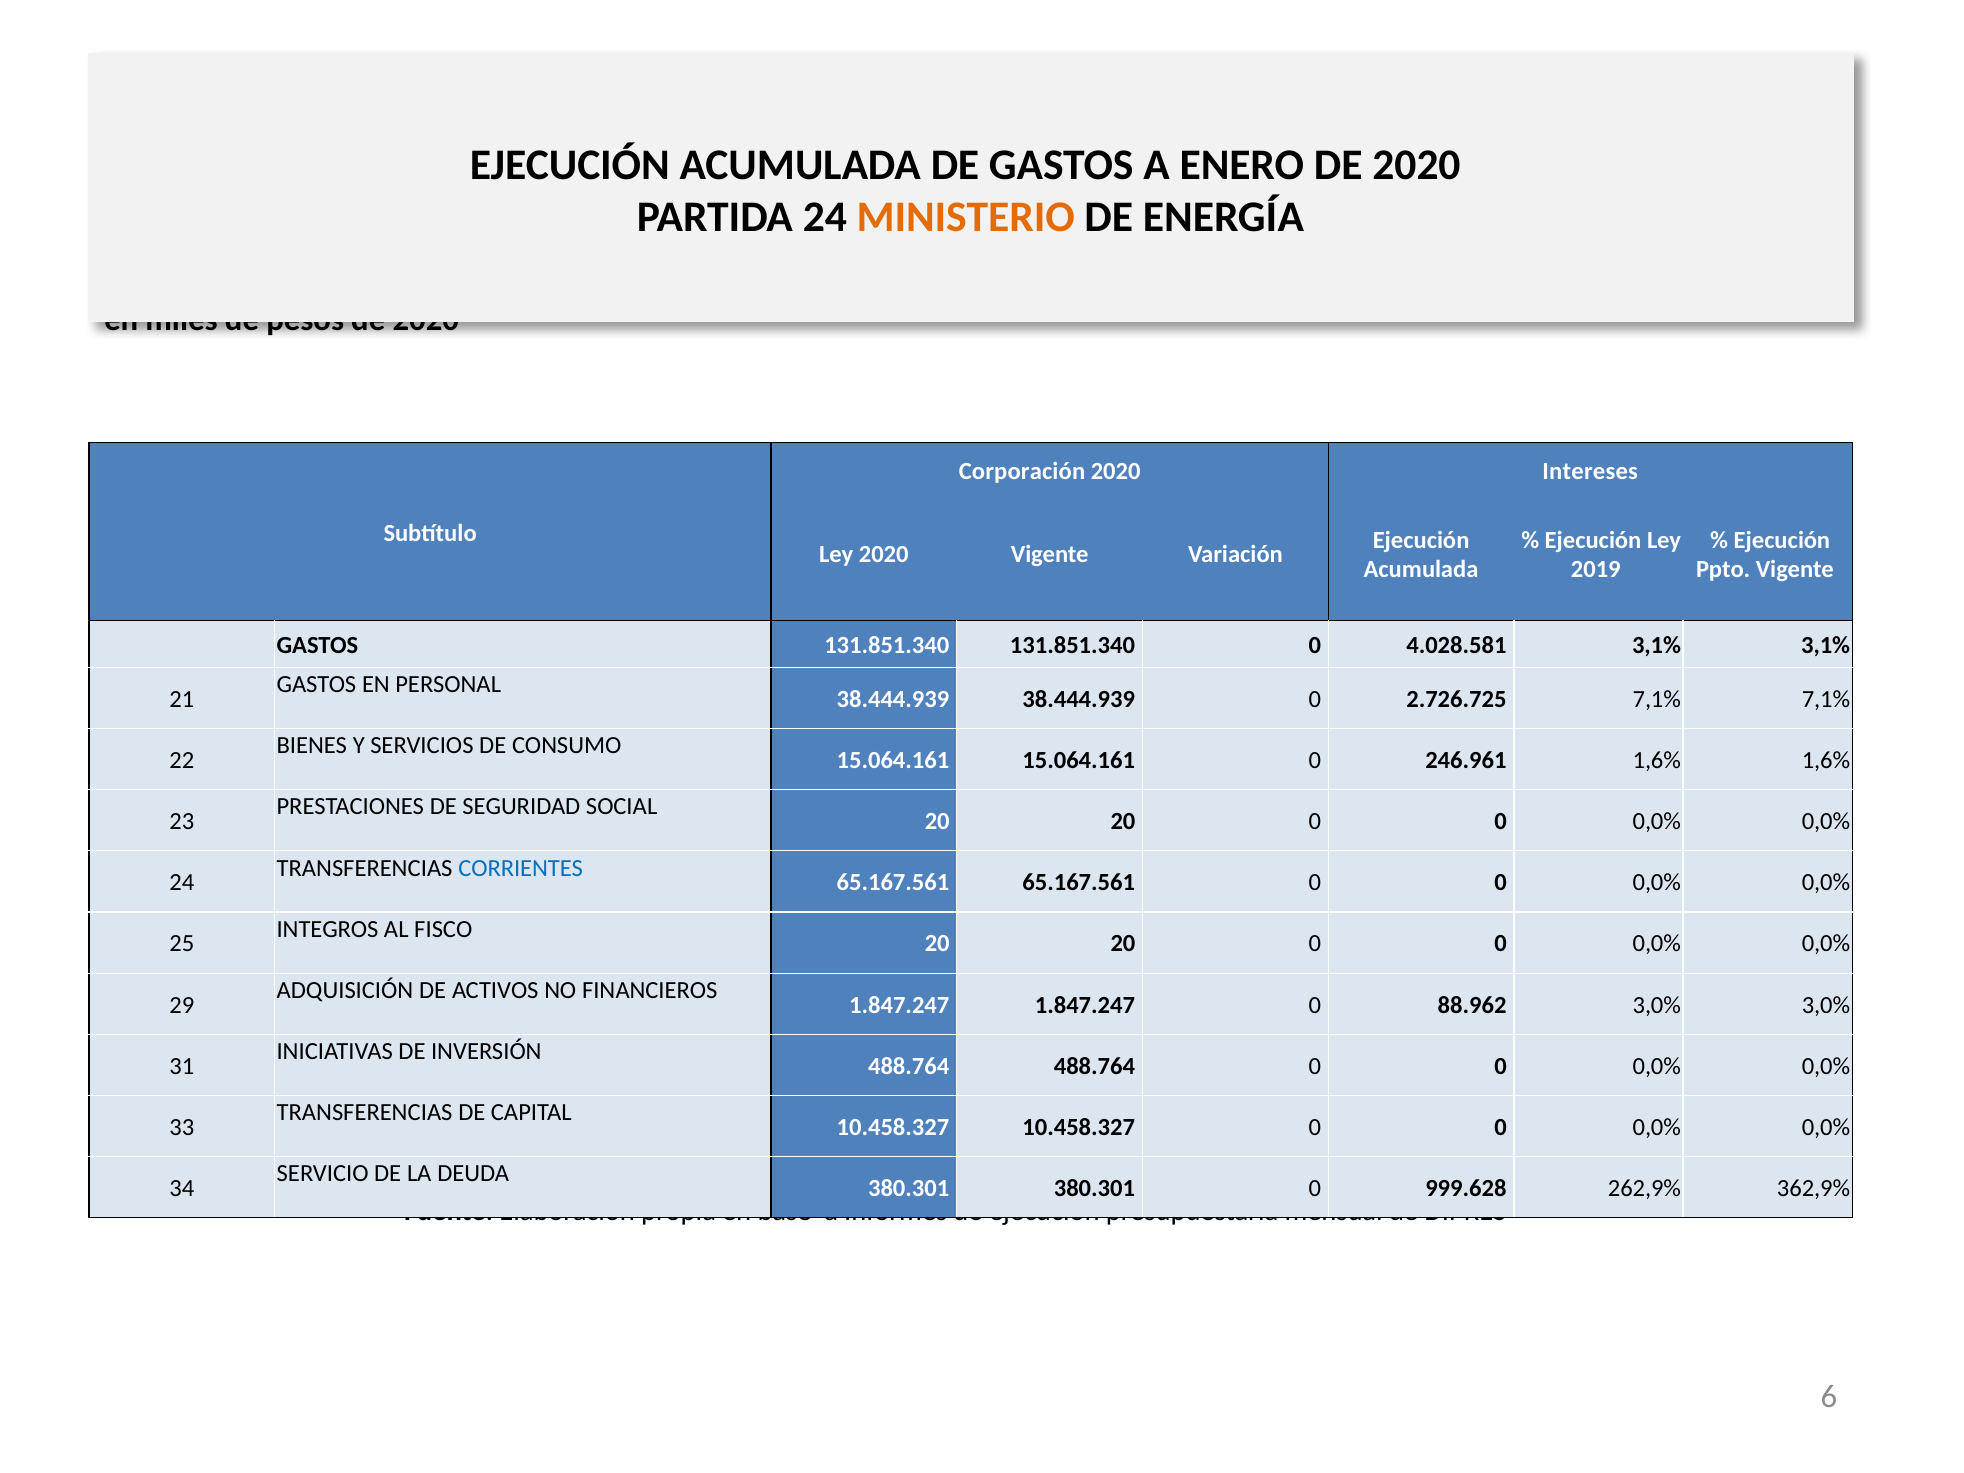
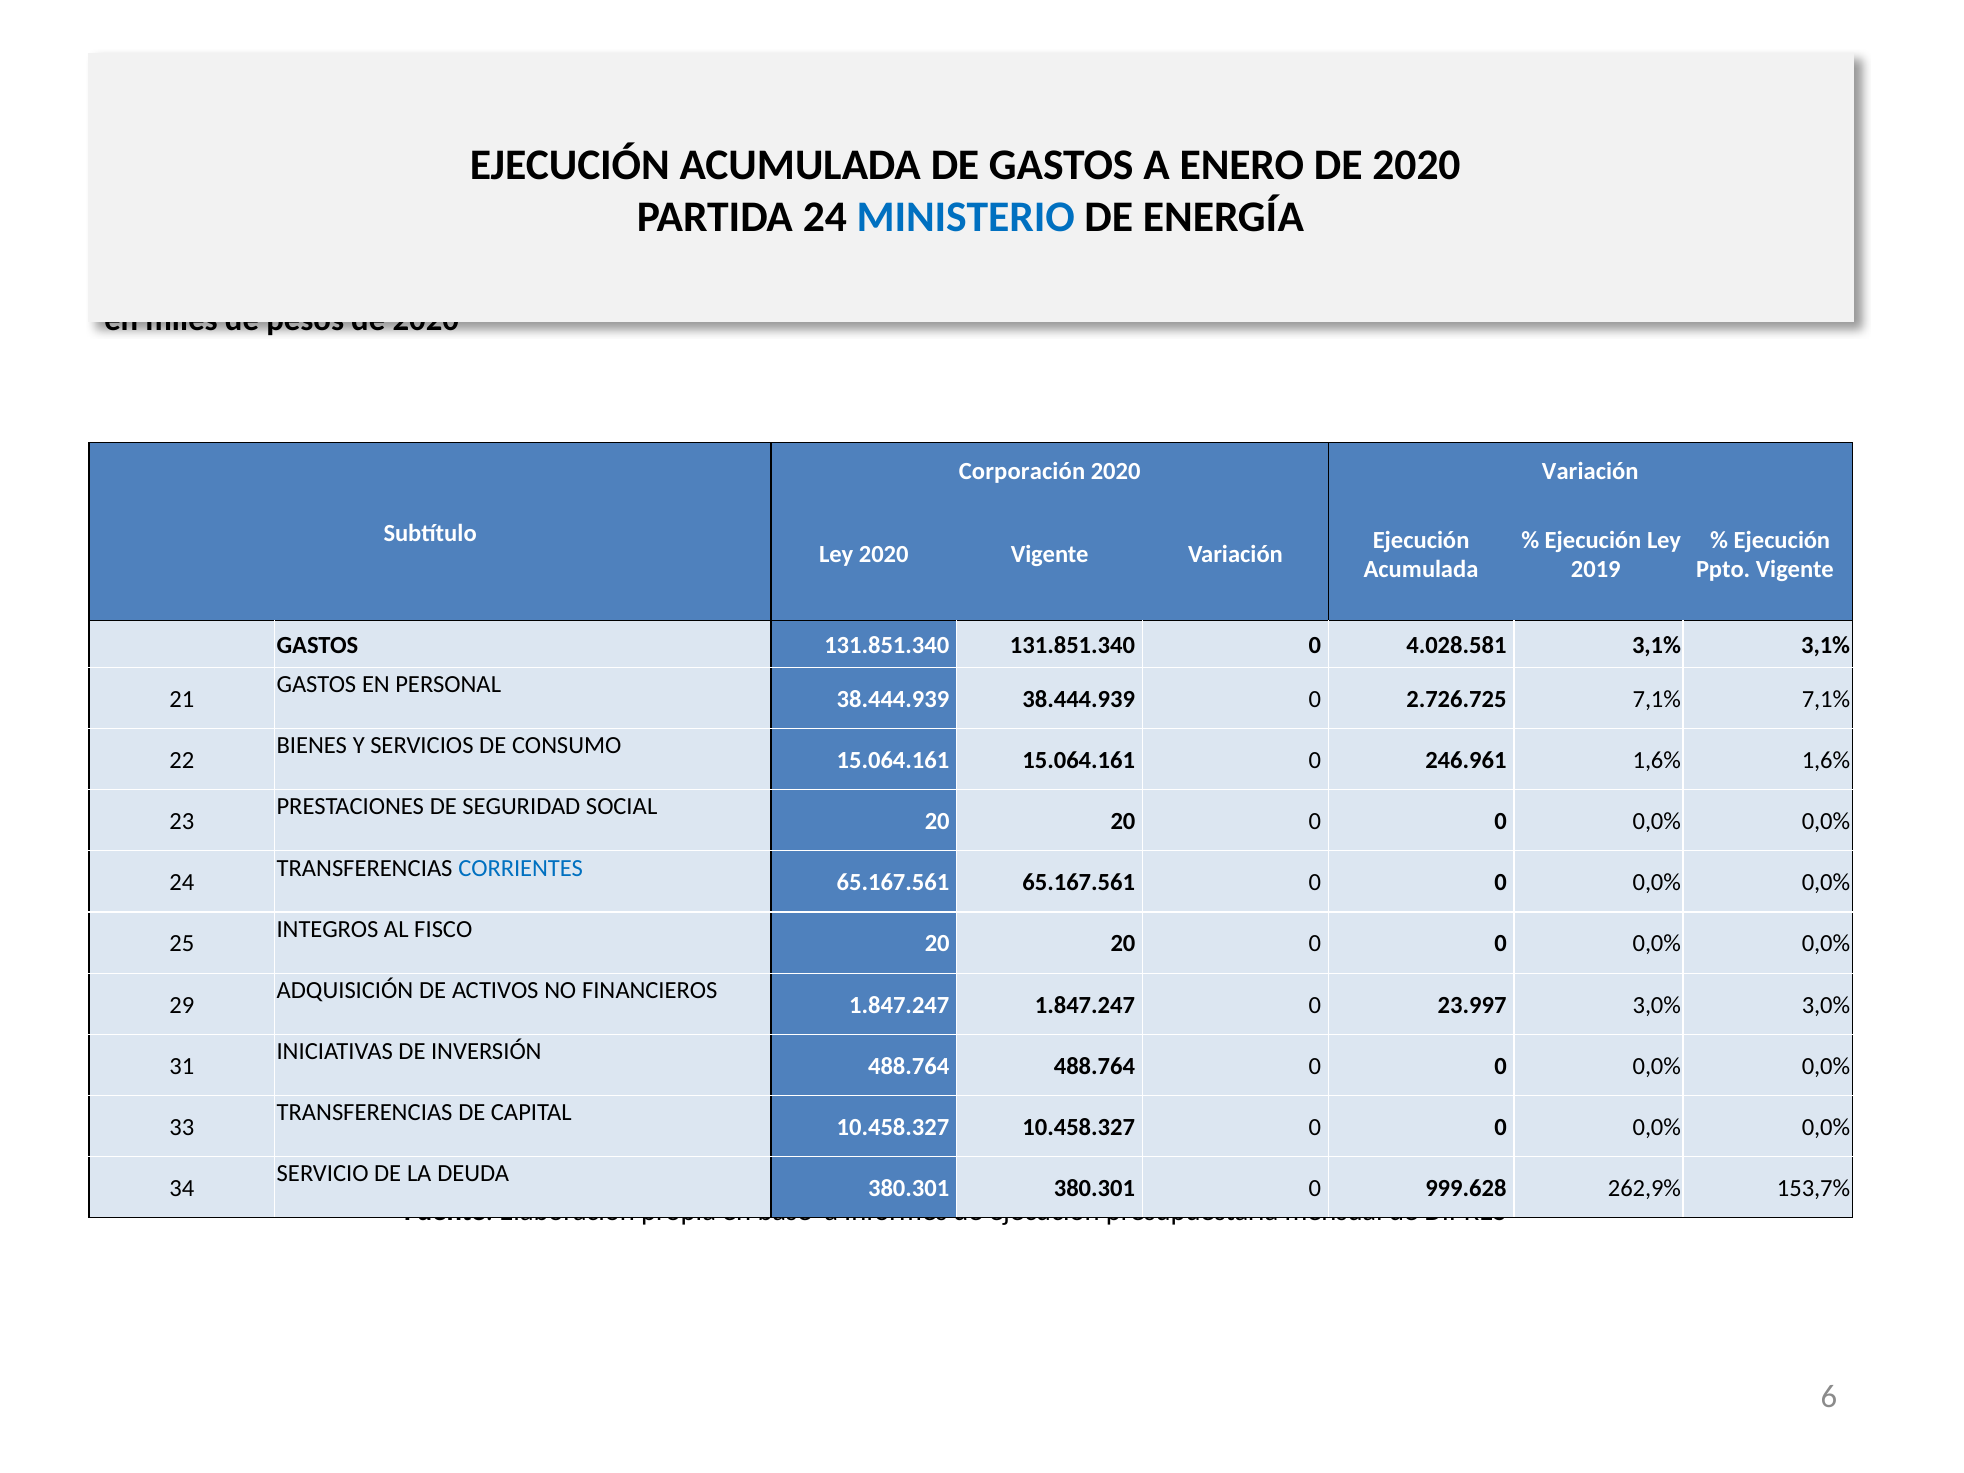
MINISTERIO colour: orange -> blue (966, 217)
2020 Intereses: Intereses -> Variación (1590, 472)
88.962: 88.962 -> 23.997 (1472, 1005)
362,9%: 362,9% -> 153,7% (1814, 1188)
